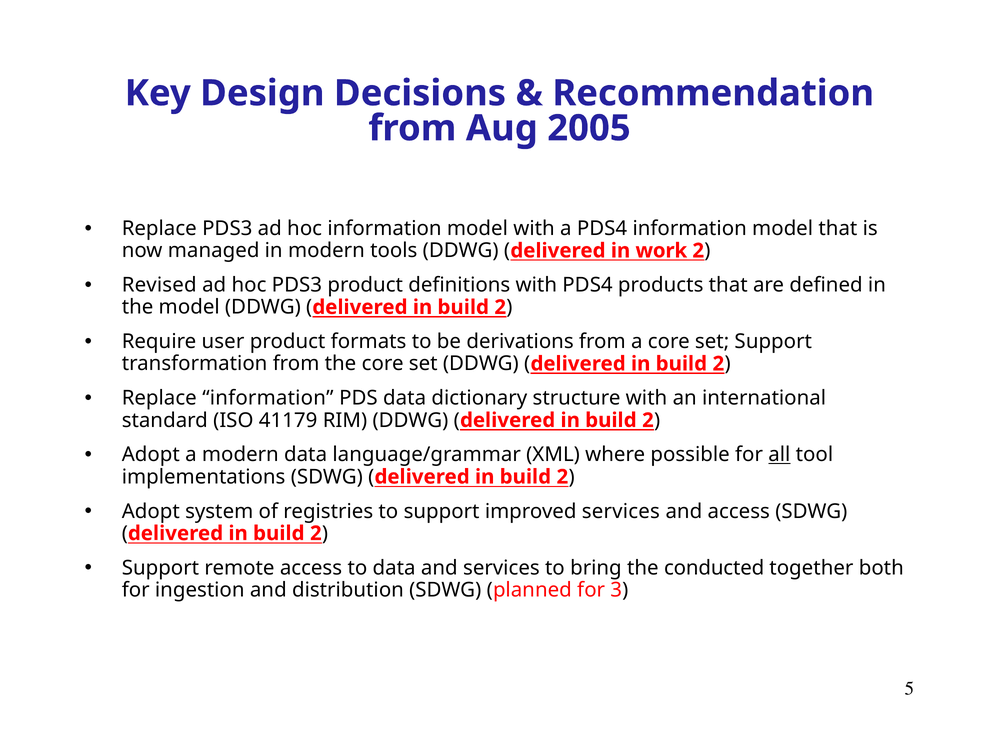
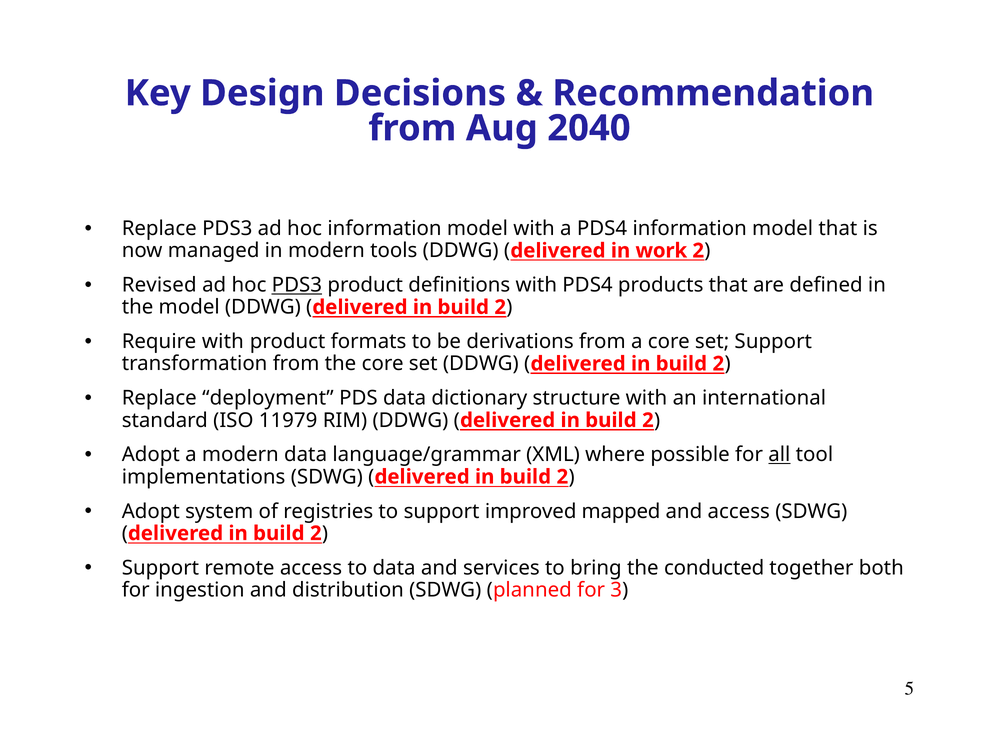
2005: 2005 -> 2040 (589, 128)
PDS3 underline: none -> present (297, 285)
Require user: user -> with (223, 342)
Replace information: information -> deployment (268, 398)
41179: 41179 -> 11979 (288, 420)
improved services: services -> mapped (621, 511)
